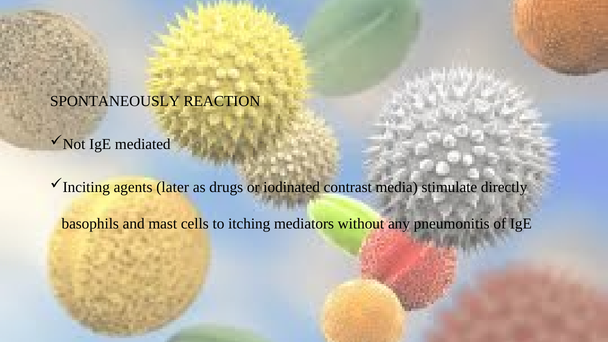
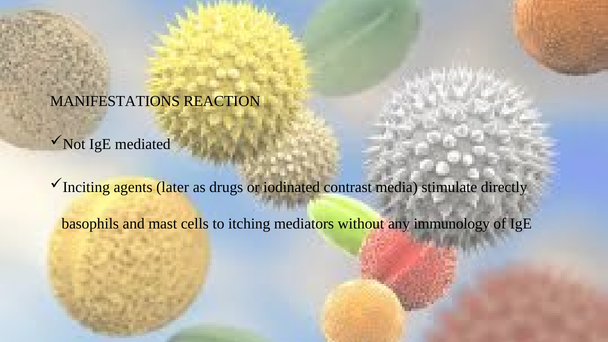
SPONTANEOUSLY: SPONTANEOUSLY -> MANIFESTATIONS (115, 101)
pneumonitis: pneumonitis -> immunology (452, 224)
